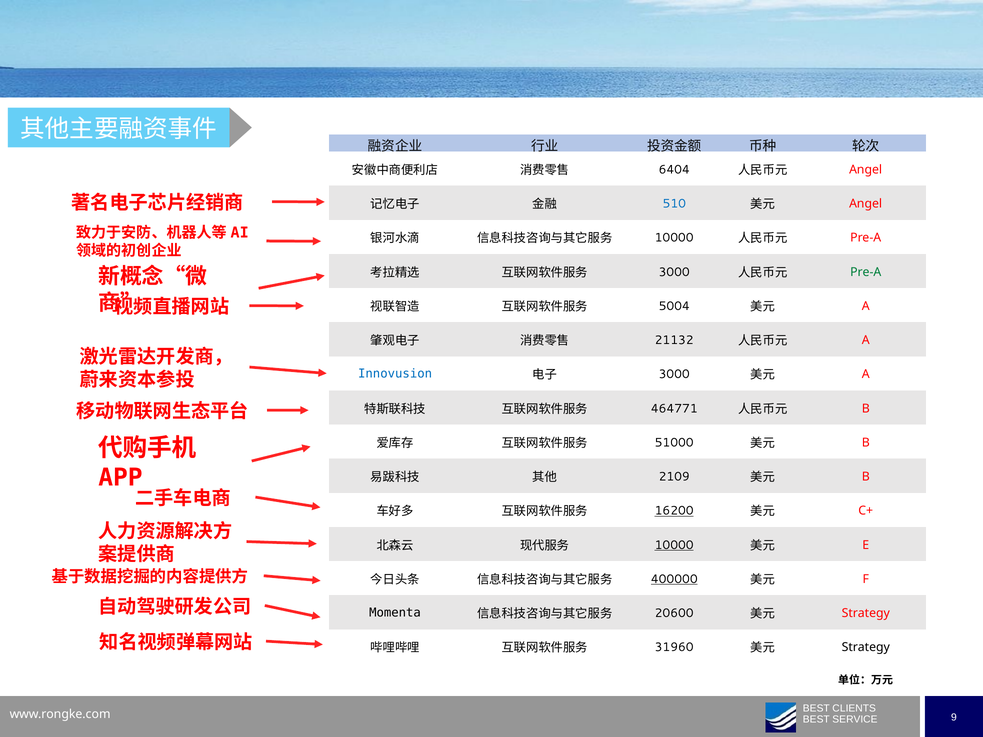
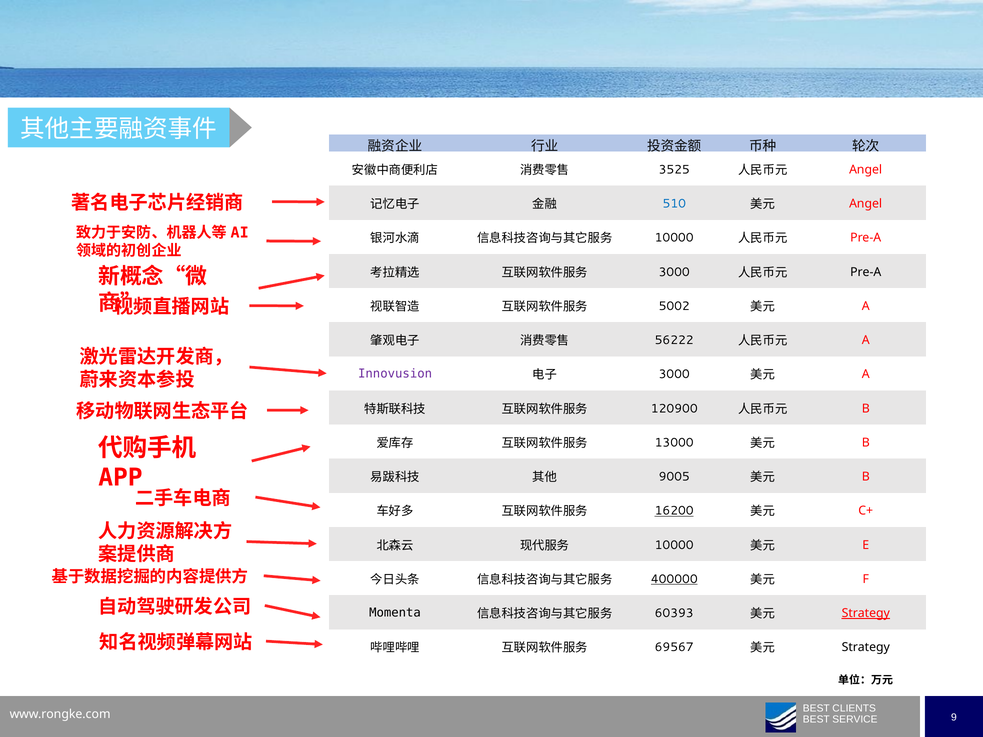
6404: 6404 -> 3525 (674, 170)
Pre-A colour: green -> black (866, 272)
5004: 5004 -> 5002 (674, 306)
21132: 21132 -> 56222 (674, 340)
Innovusion colour: blue -> purple (395, 374)
464771: 464771 -> 120900 (674, 409)
51000: 51000 -> 13000 (674, 443)
2109: 2109 -> 9005 (674, 477)
10000 underline: present -> none (674, 545)
20600: 20600 -> 60393 (674, 613)
Strategy underline: none -> present (866, 613)
31960: 31960 -> 69567 (674, 648)
